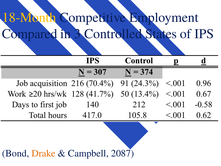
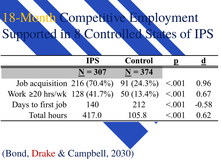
Compared: Compared -> Supported (30, 34)
3: 3 -> 8 (78, 34)
Drake colour: orange -> red (44, 153)
2087: 2087 -> 2030 (123, 153)
